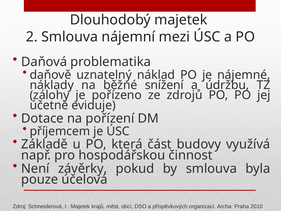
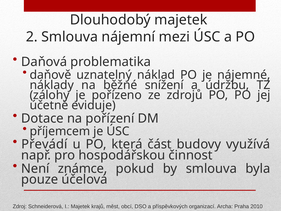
Základě: Základě -> Převádí (44, 144)
závěrky: závěrky -> známce (83, 168)
